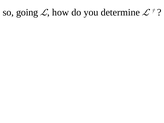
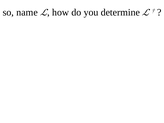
going: going -> name (27, 12)
